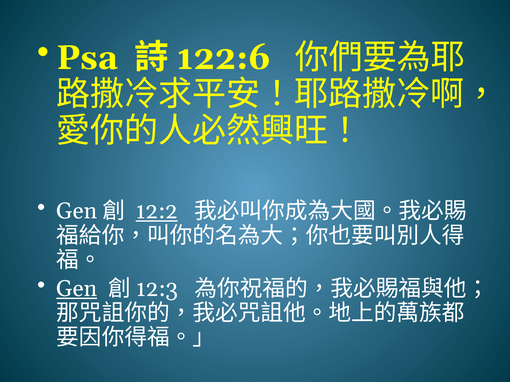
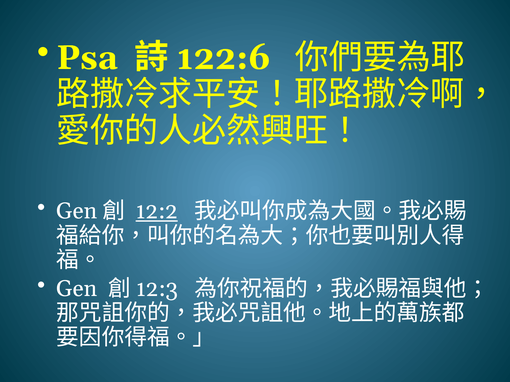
Gen underline: present -> none (77, 289)
